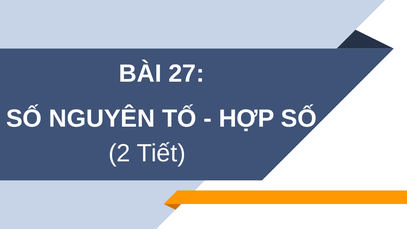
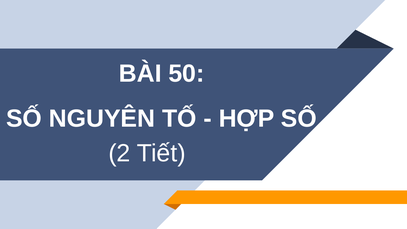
27: 27 -> 50 (186, 74)
